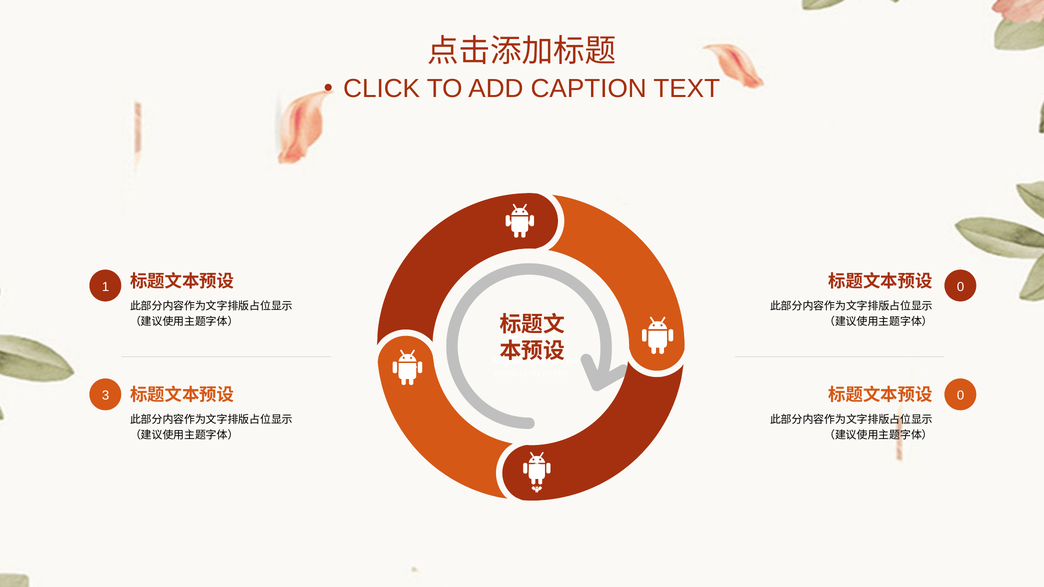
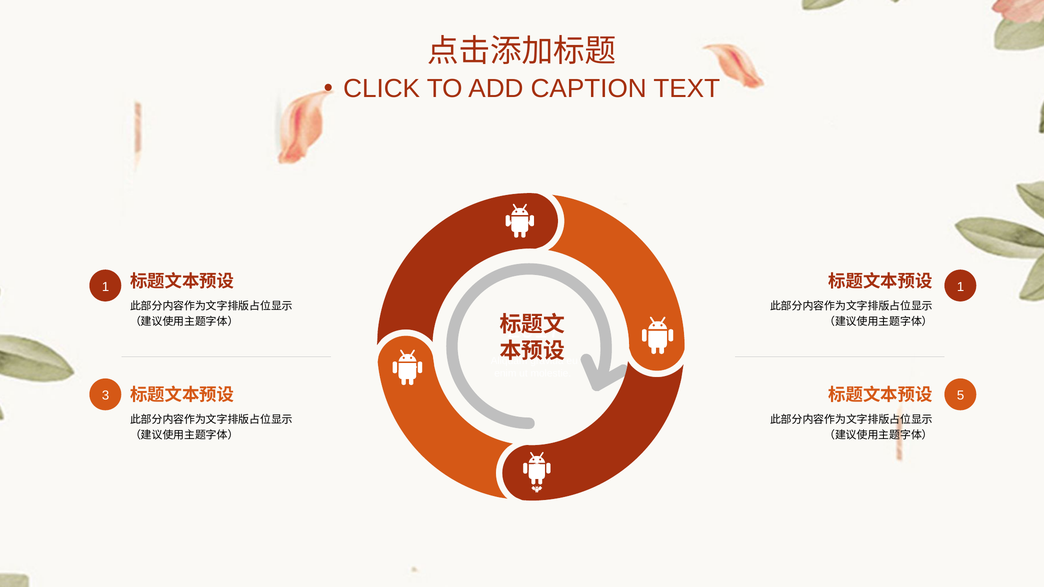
1 0: 0 -> 1 (961, 287)
3 0: 0 -> 5 (961, 396)
